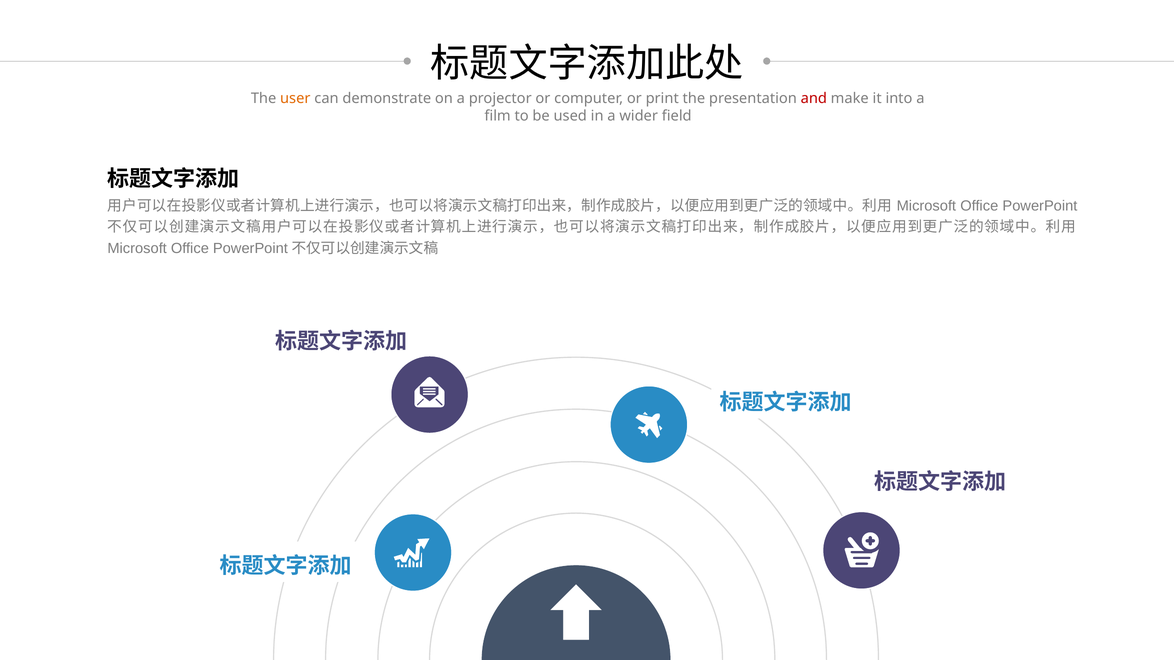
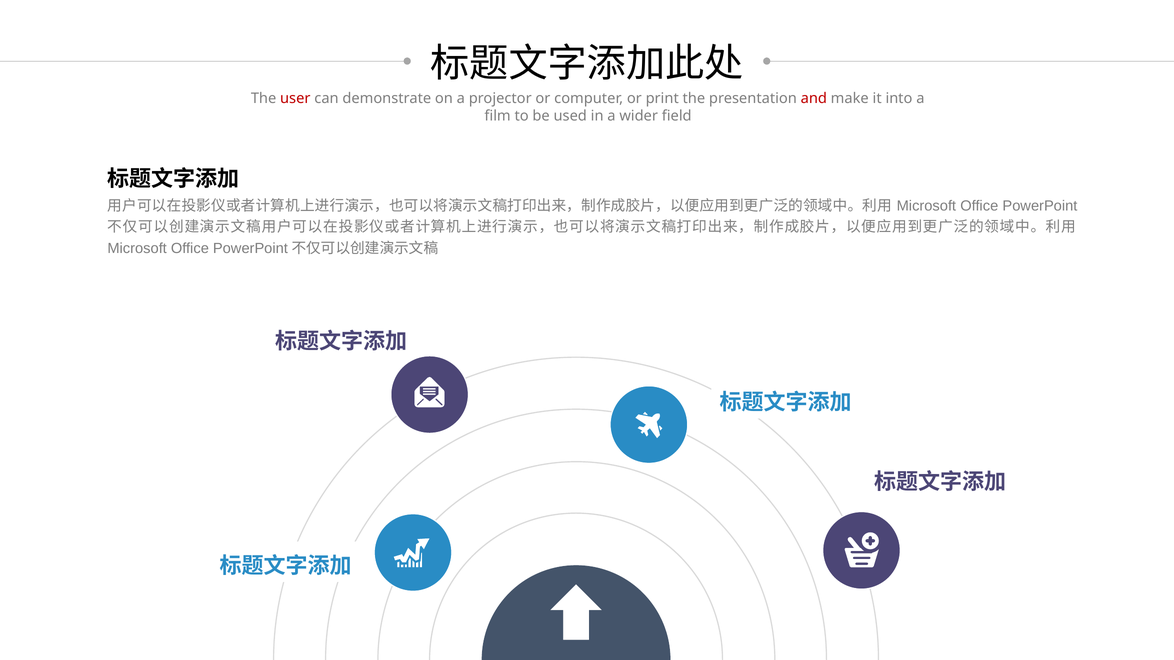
user colour: orange -> red (295, 98)
